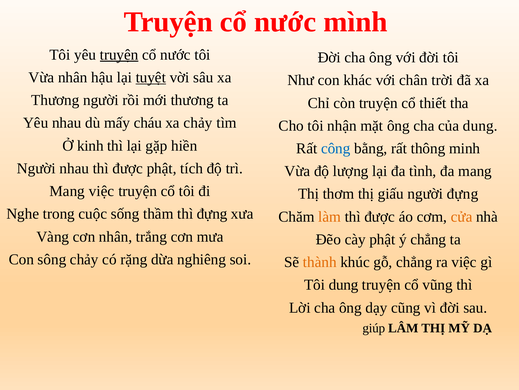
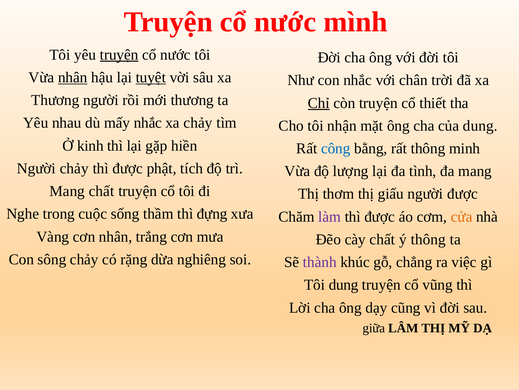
nhân underline: none -> present (73, 77)
con khác: khác -> nhắc (358, 80)
Chỉ underline: none -> present (319, 103)
mấy cháu: cháu -> nhắc (148, 123)
Người nhau: nhau -> chảy (74, 168)
Mang việc: việc -> chất (102, 191)
người đựng: đựng -> được (463, 194)
làm colour: orange -> purple (330, 216)
cày phật: phật -> chất (382, 239)
ý chẳng: chẳng -> thông (428, 239)
thành colour: orange -> purple (320, 262)
giúp: giúp -> giữa (374, 328)
